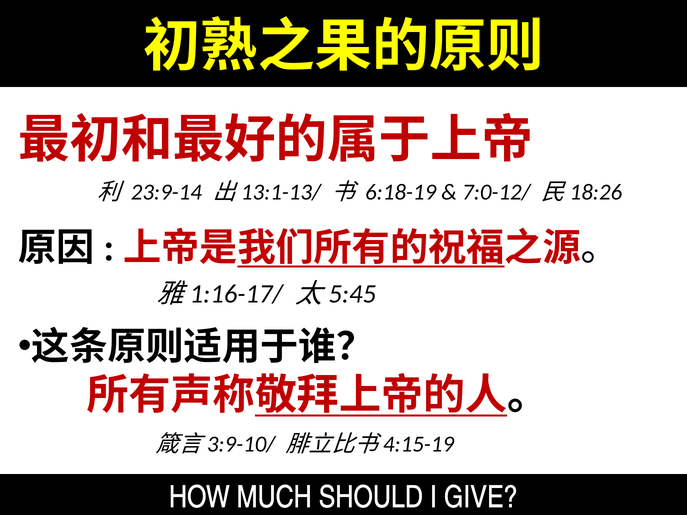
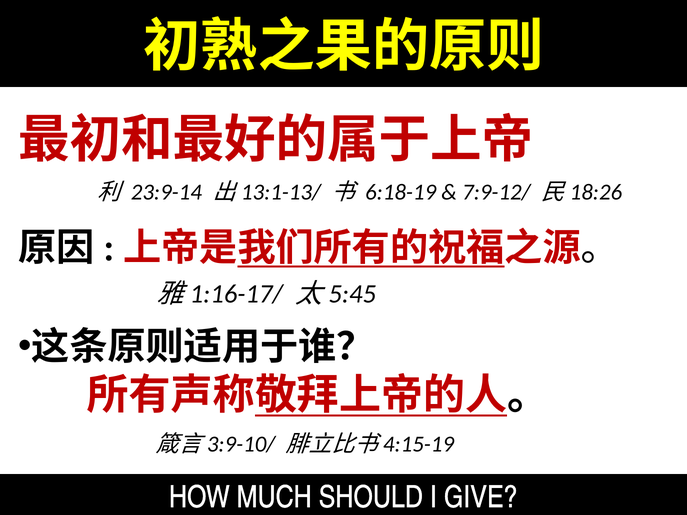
7:0-12/: 7:0-12/ -> 7:9-12/ (496, 192)
